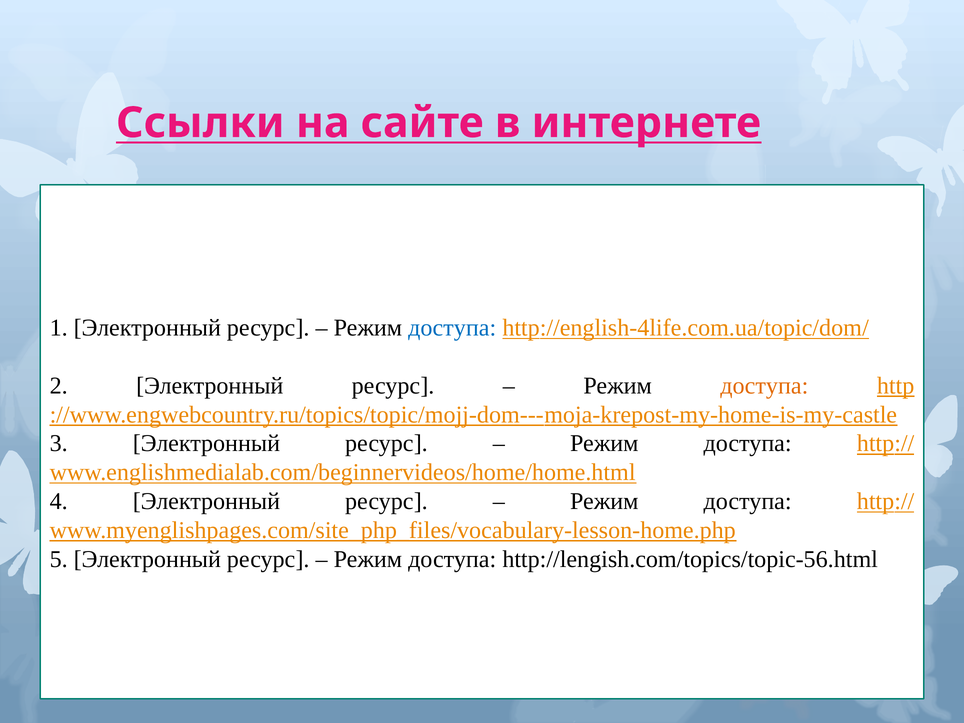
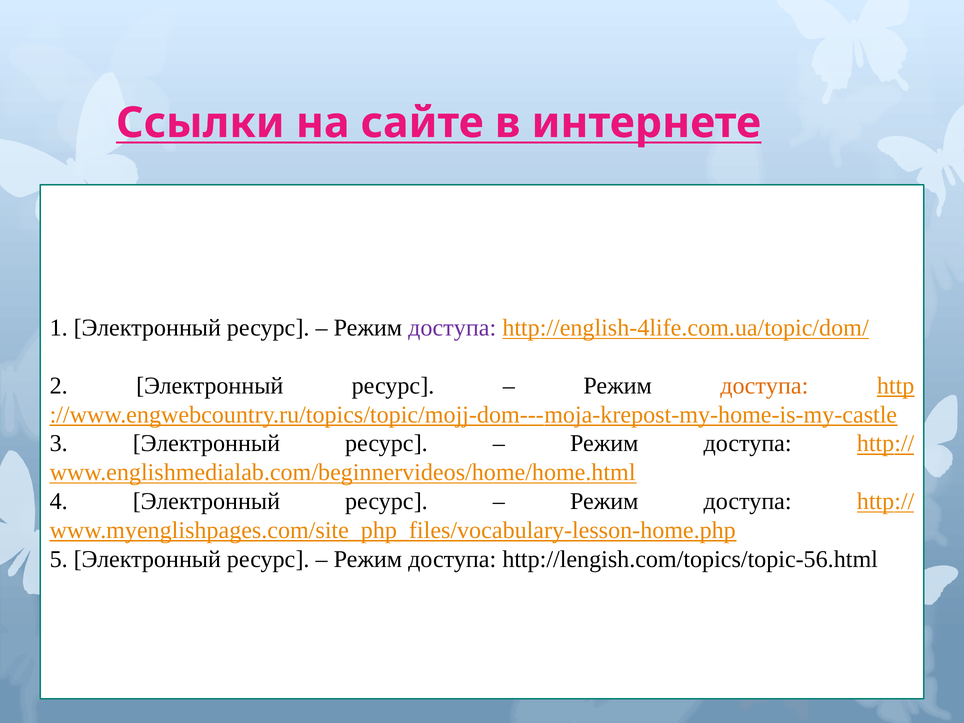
доступа colour: blue -> purple (452, 328)
